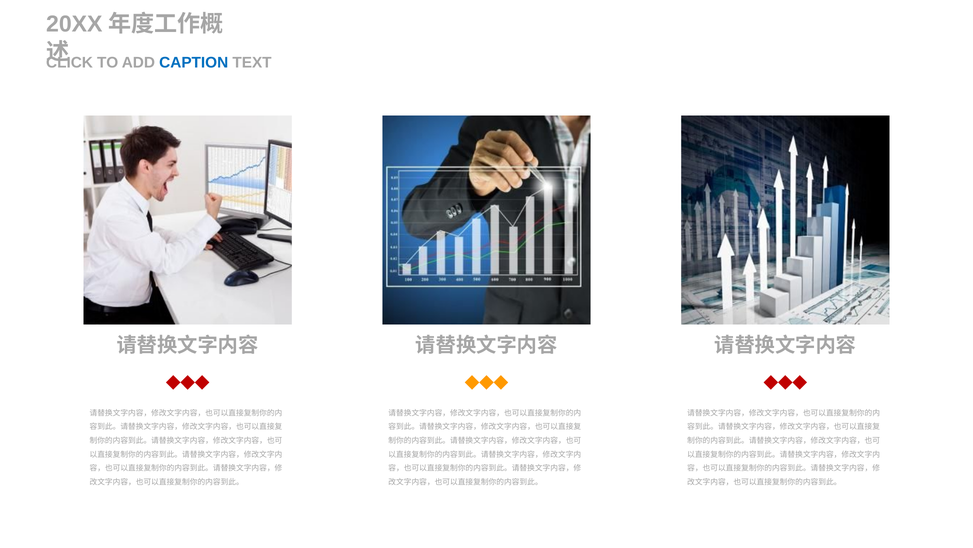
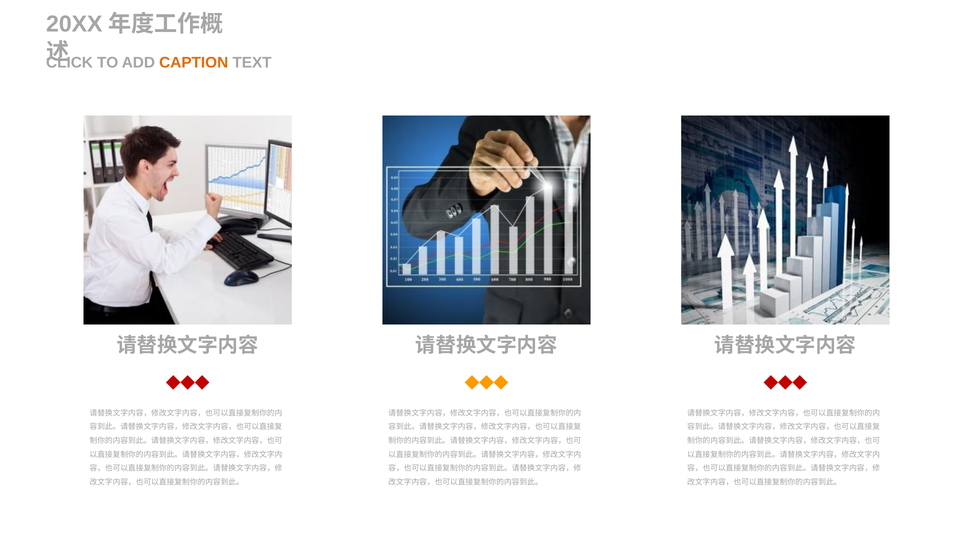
CAPTION colour: blue -> orange (194, 62)
